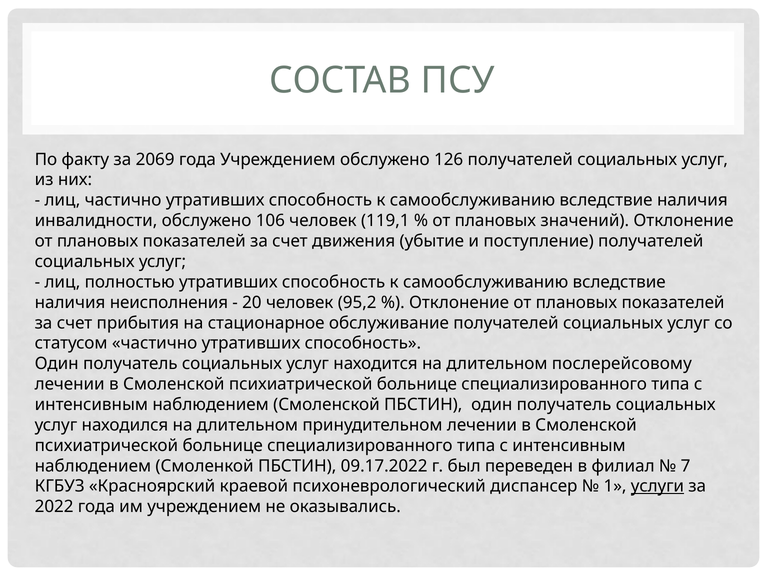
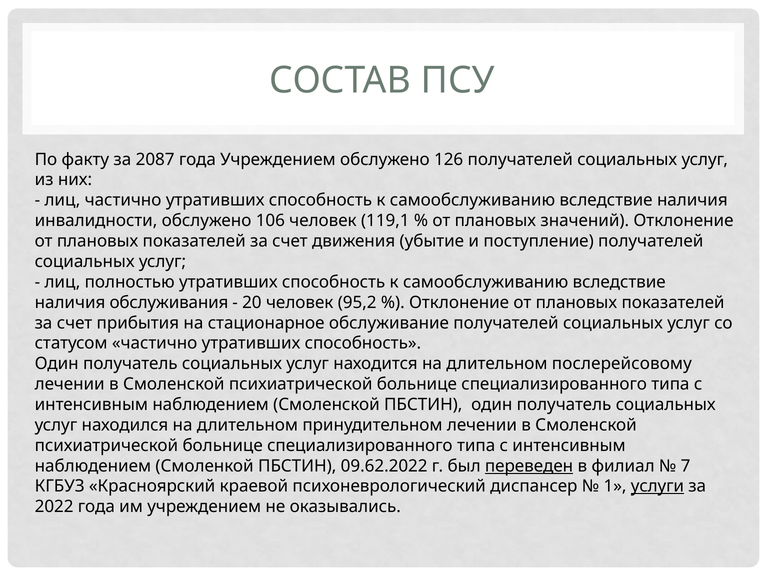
2069: 2069 -> 2087 (155, 159)
неисполнения: неисполнения -> обслуживания (169, 303)
09.17.2022: 09.17.2022 -> 09.62.2022 (384, 466)
переведен underline: none -> present (529, 466)
